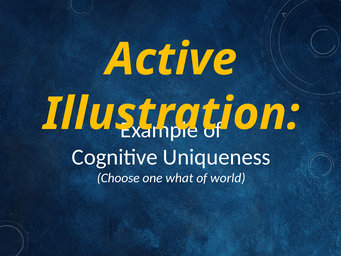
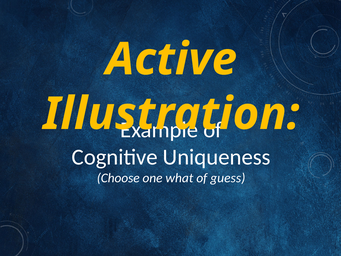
world: world -> guess (228, 178)
